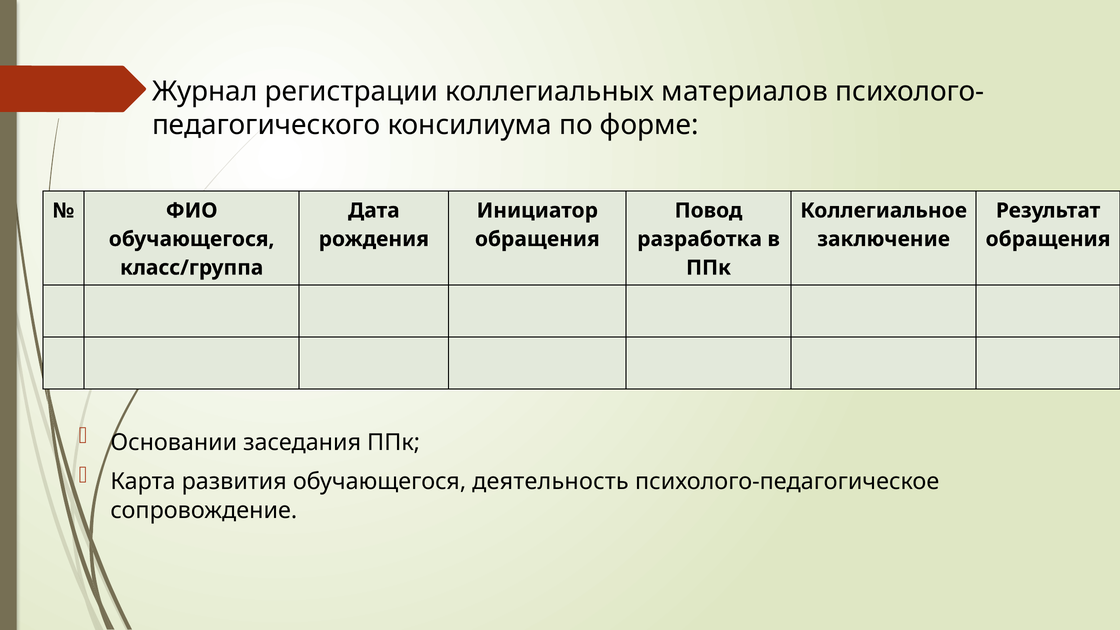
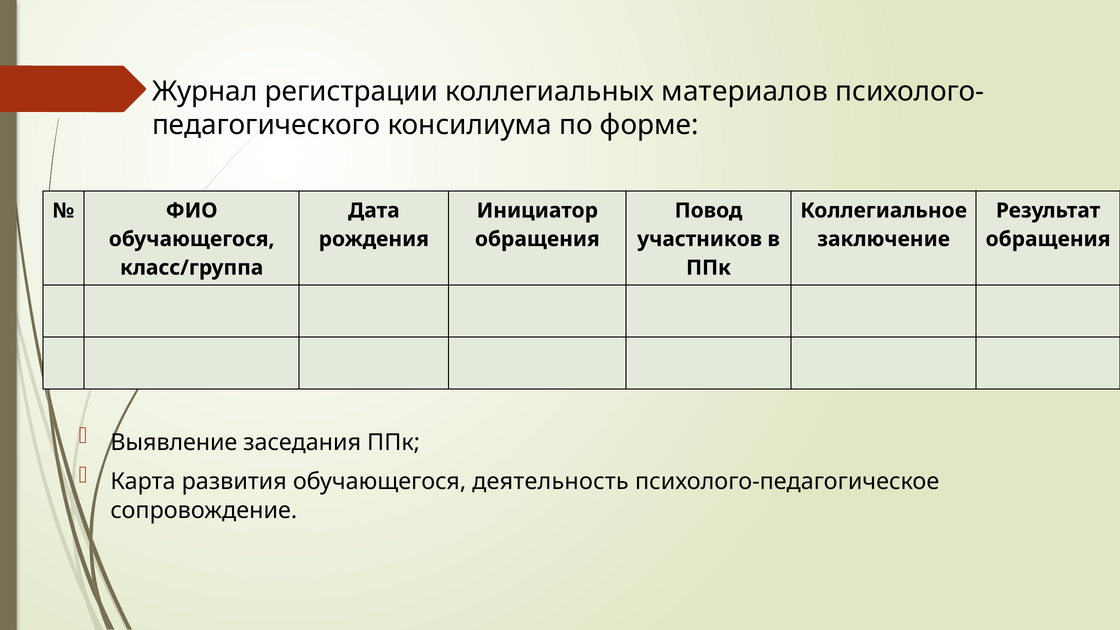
разработка: разработка -> участников (700, 239)
Основании: Основании -> Выявление (174, 443)
